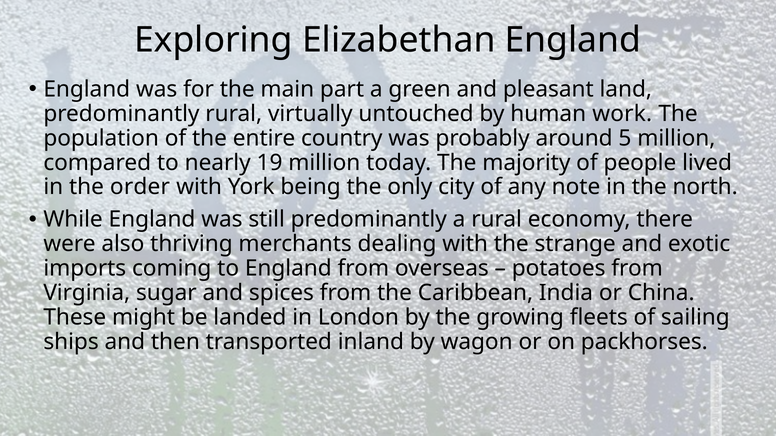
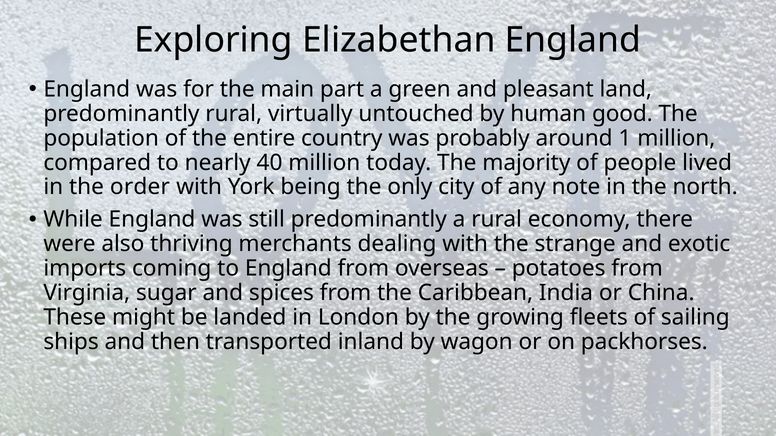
work: work -> good (622, 114)
5: 5 -> 1 (625, 138)
19: 19 -> 40 (270, 163)
